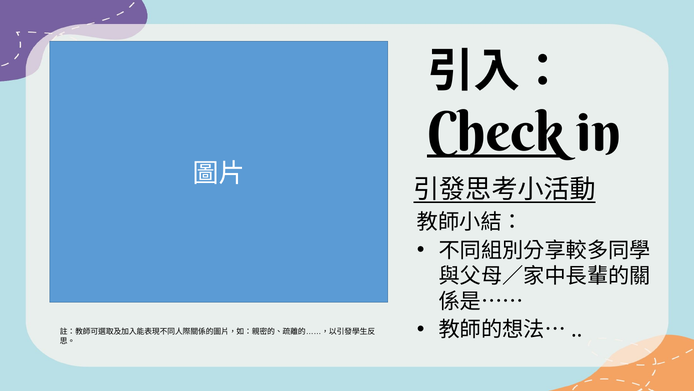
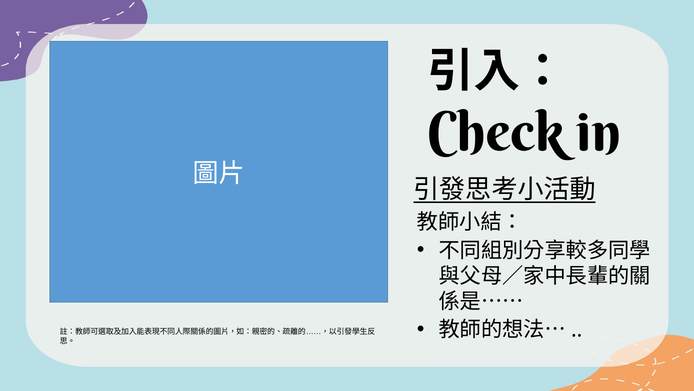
Check underline: present -> none (496, 132)
